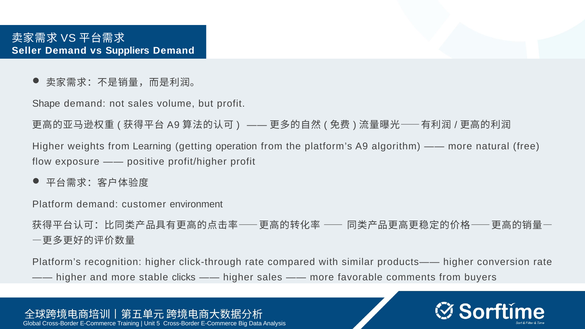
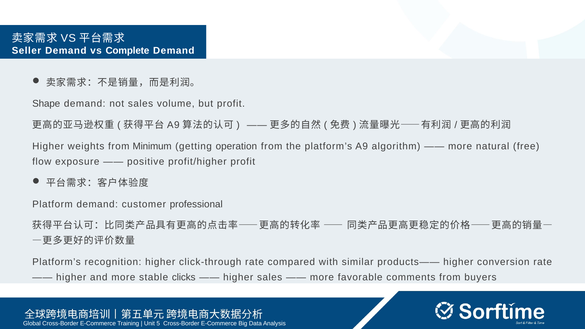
Suppliers: Suppliers -> Complete (127, 51)
Learning: Learning -> Minimum (152, 146)
environment: environment -> professional (196, 204)
